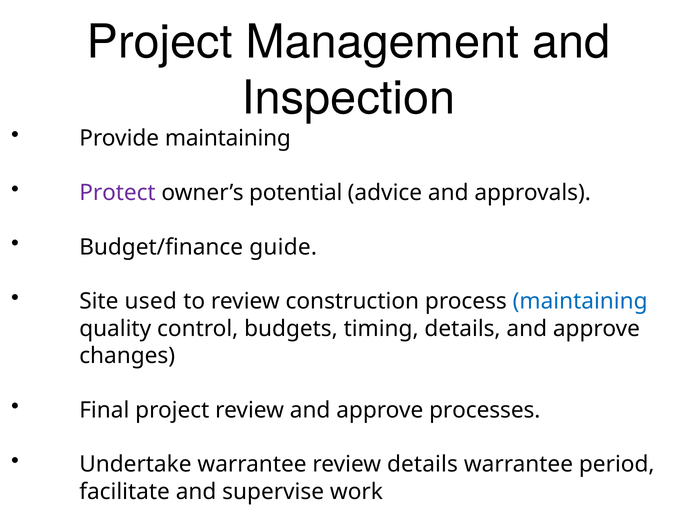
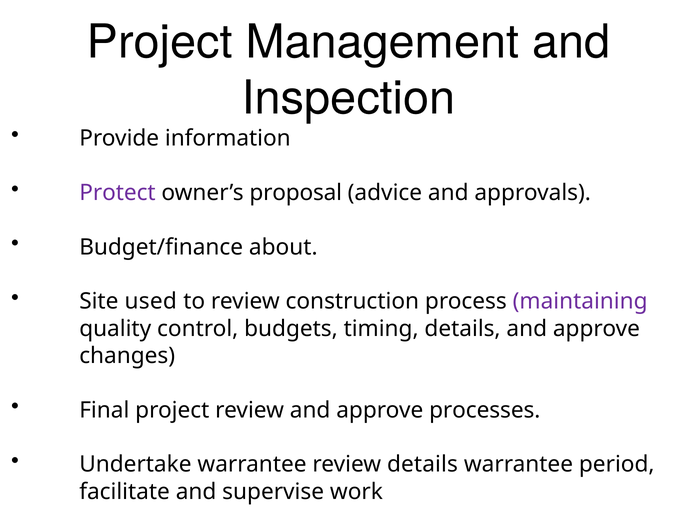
Provide maintaining: maintaining -> information (228, 138)
potential: potential -> proposal (296, 193)
guide: guide -> about (283, 247)
maintaining colour: blue -> purple (580, 301)
